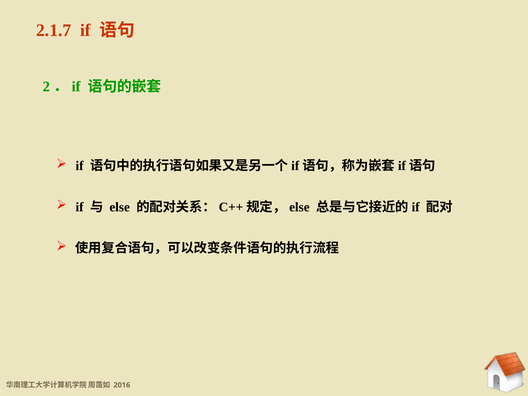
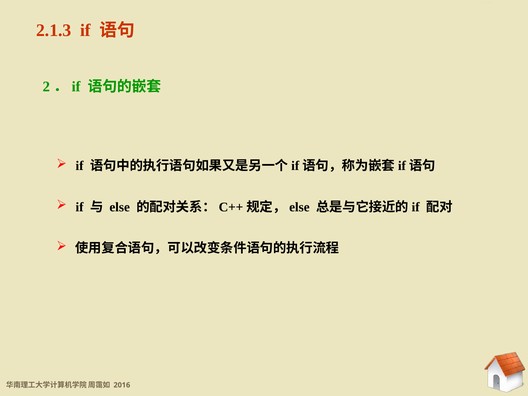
2.1.7: 2.1.7 -> 2.1.3 (54, 30)
